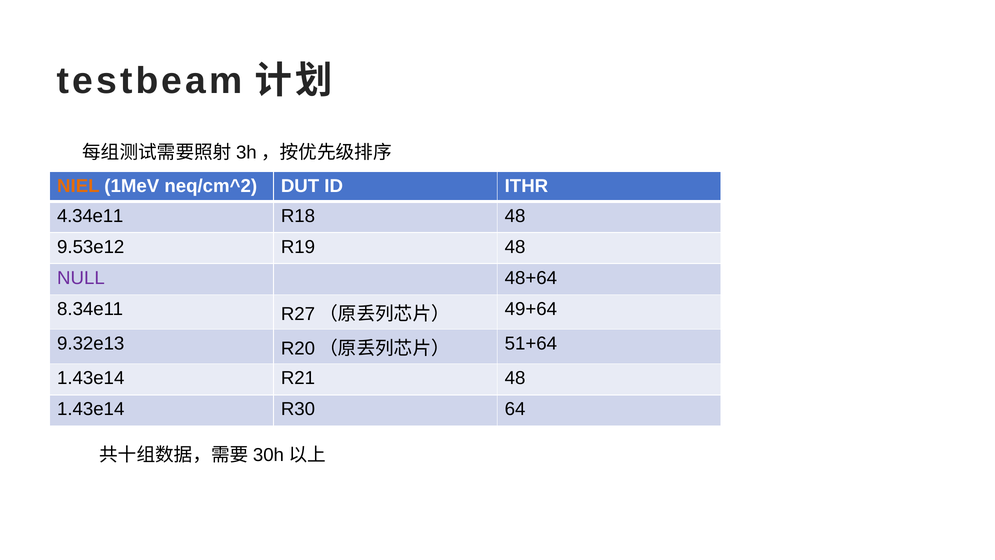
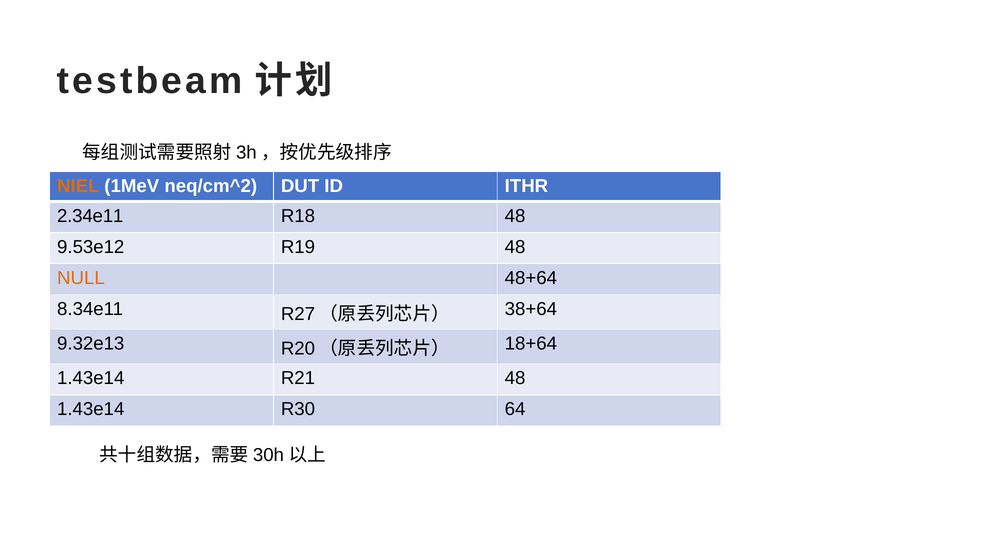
4.34e11: 4.34e11 -> 2.34e11 (90, 216)
NULL colour: purple -> orange (81, 278)
49+64: 49+64 -> 38+64 (531, 309)
51+64: 51+64 -> 18+64 (531, 344)
